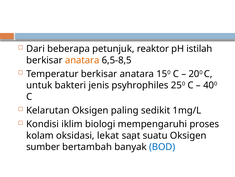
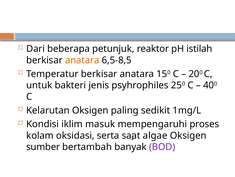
biologi: biologi -> masuk (100, 124)
lekat: lekat -> serta (108, 135)
suatu: suatu -> algae (155, 135)
BOD colour: blue -> purple (162, 146)
